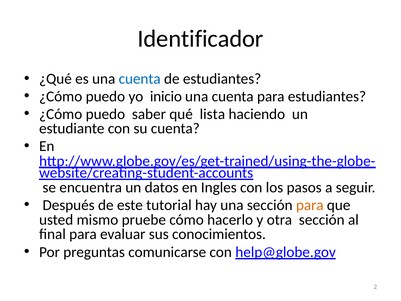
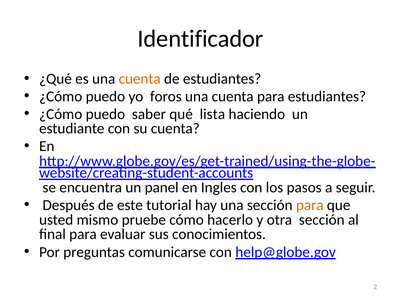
cuenta colour: blue -> orange (140, 79)
inicio: inicio -> foros (166, 96)
datos: datos -> panel (162, 187)
